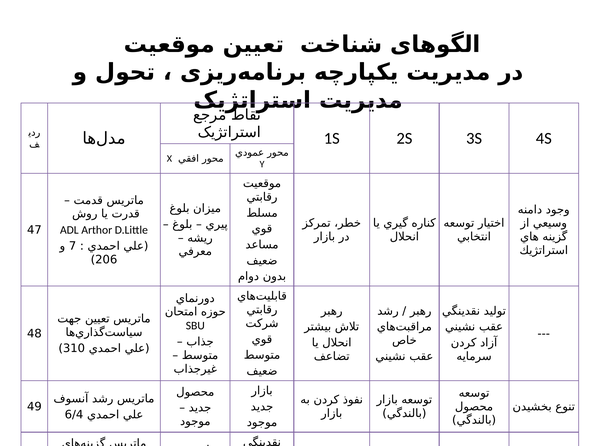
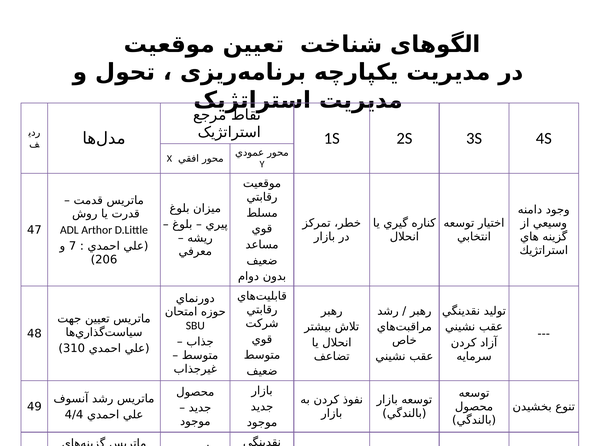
6/4: 6/4 -> 4/4 (74, 415)
